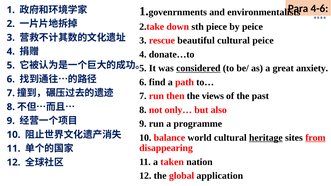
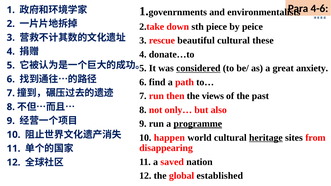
cultural peice: peice -> these (263, 41)
programme underline: none -> present (198, 124)
balance: balance -> happen (169, 138)
from underline: present -> none (315, 138)
taken: taken -> saved (172, 162)
application: application -> established (220, 176)
